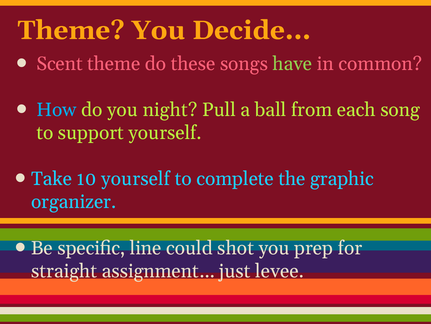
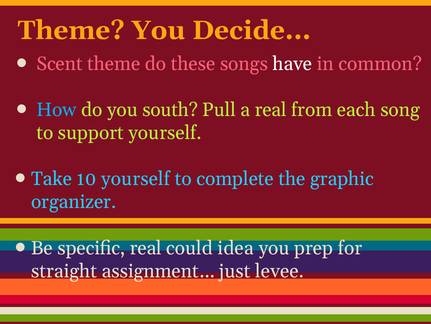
have colour: light green -> white (292, 64)
night: night -> south (170, 110)
a ball: ball -> real (271, 110)
specific line: line -> real (146, 247)
shot: shot -> idea (236, 247)
